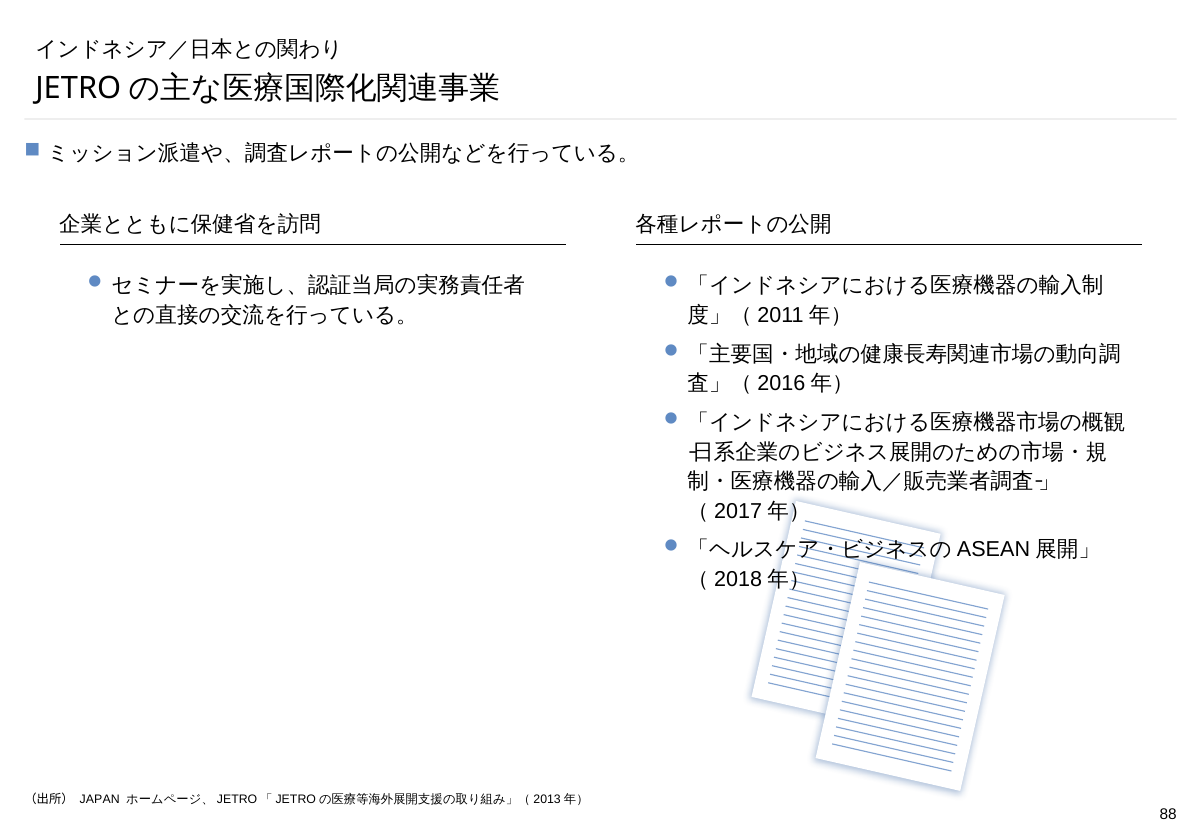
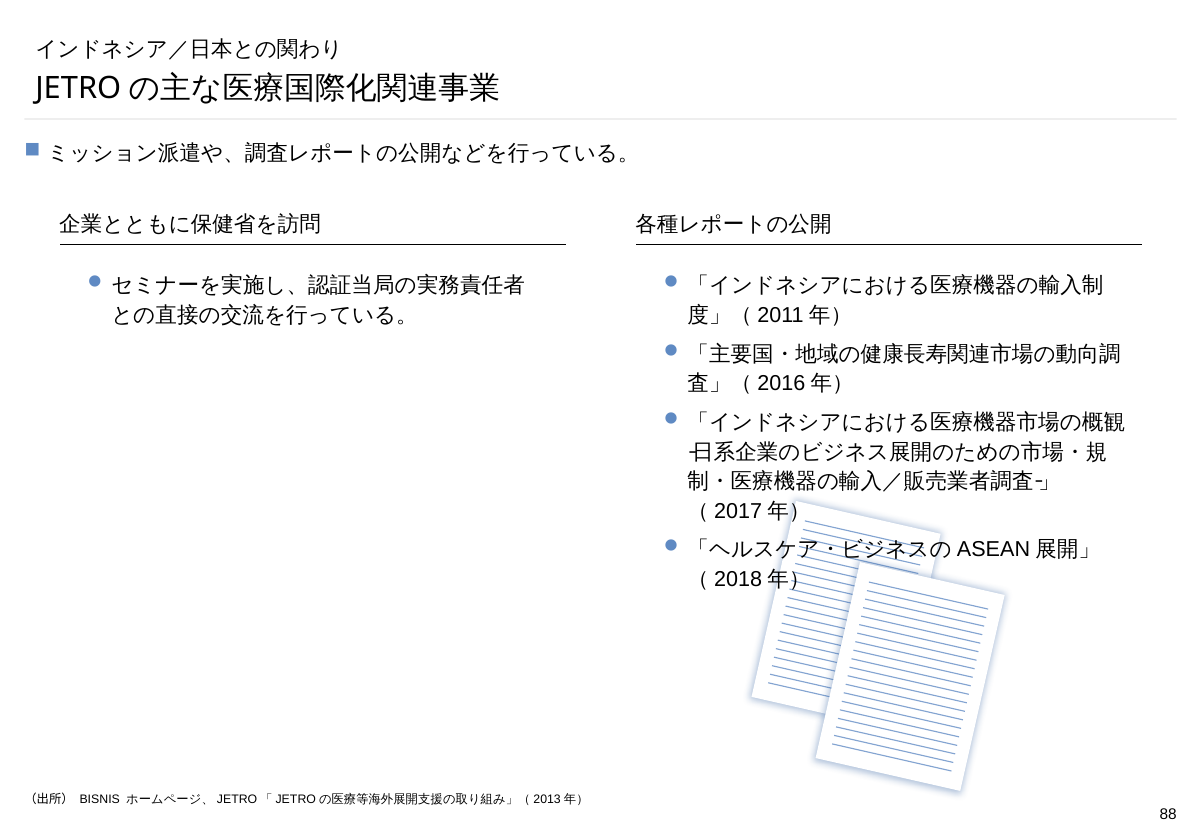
JAPAN: JAPAN -> BISNIS (100, 799)
